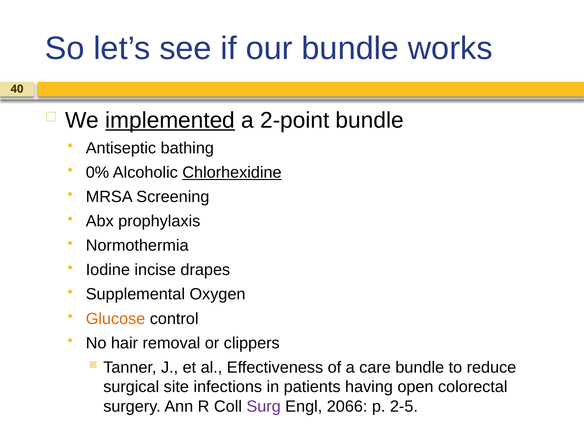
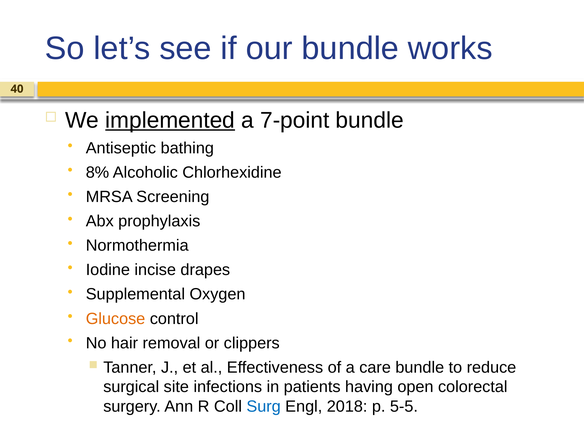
2-point: 2-point -> 7-point (295, 120)
0%: 0% -> 8% (97, 172)
Chlorhexidine underline: present -> none (232, 172)
Surg colour: purple -> blue (264, 406)
2066: 2066 -> 2018 (347, 406)
2-5: 2-5 -> 5-5 (404, 406)
